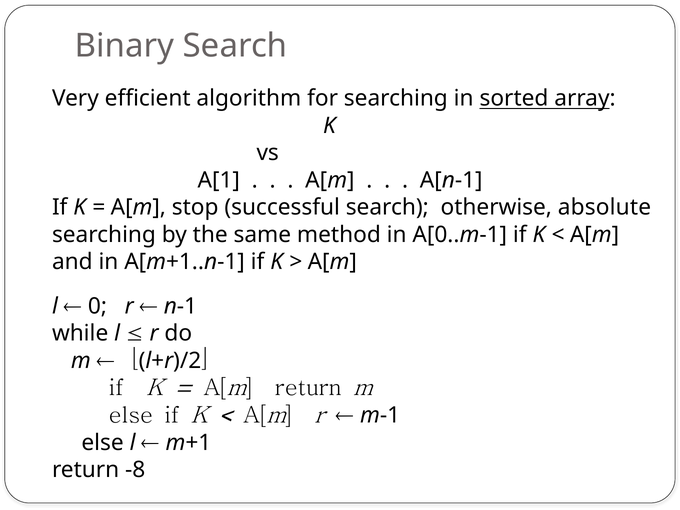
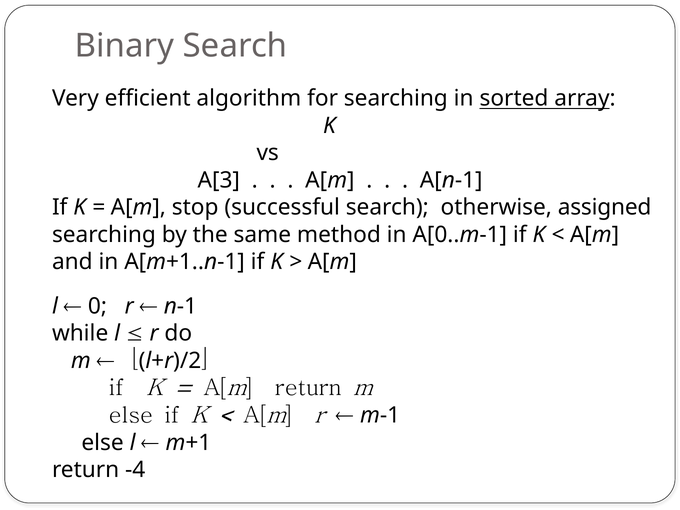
A[1: A[1 -> A[3 (219, 180)
absolute: absolute -> assigned (605, 207)
-8: -8 -> -4 (135, 470)
